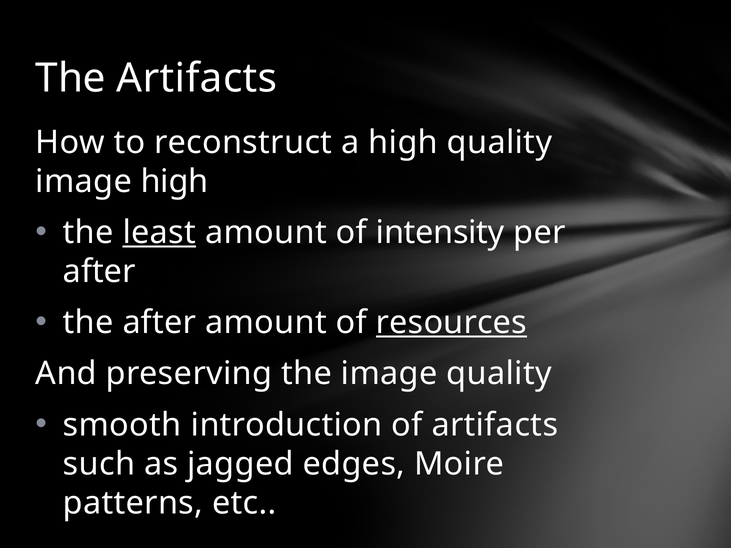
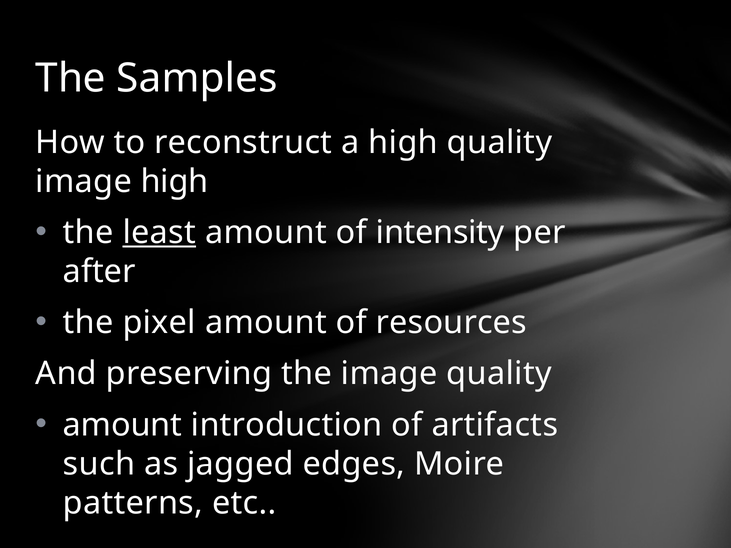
The Artifacts: Artifacts -> Samples (197, 78)
the after: after -> pixel (159, 323)
resources underline: present -> none (451, 323)
smooth: smooth -> amount (122, 425)
